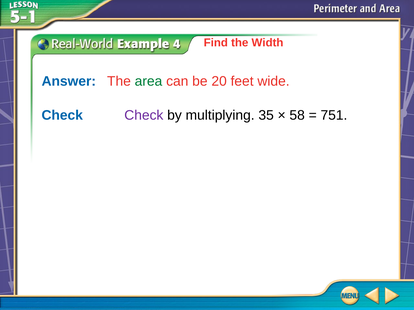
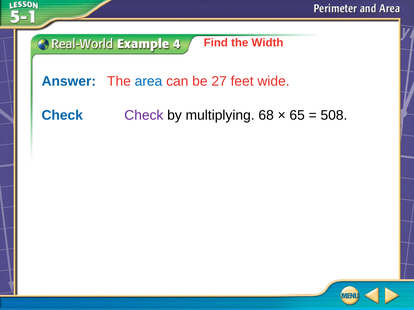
area colour: green -> blue (149, 82)
20: 20 -> 27 (219, 82)
35: 35 -> 68 (266, 115)
58: 58 -> 65 (297, 115)
751: 751 -> 508 (334, 115)
